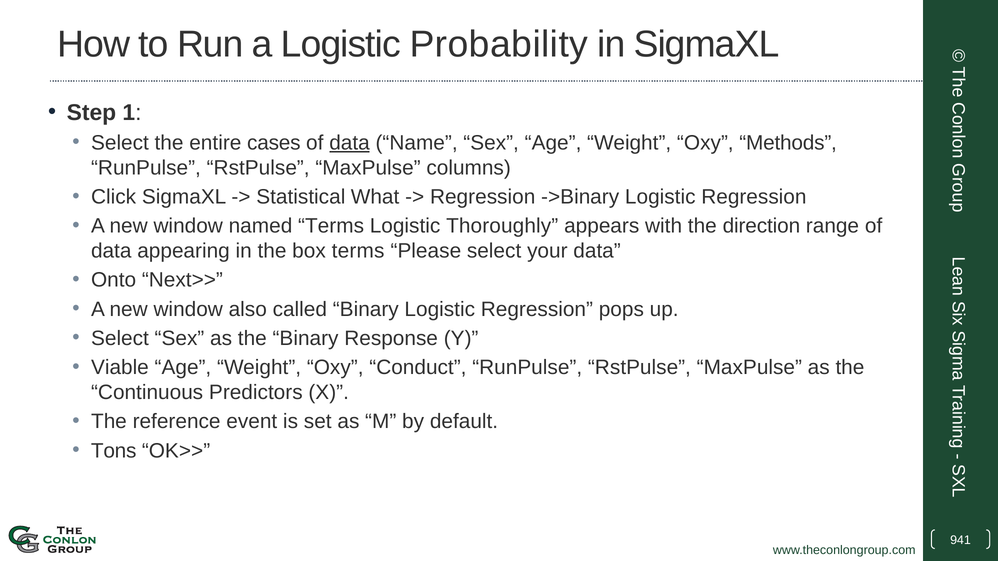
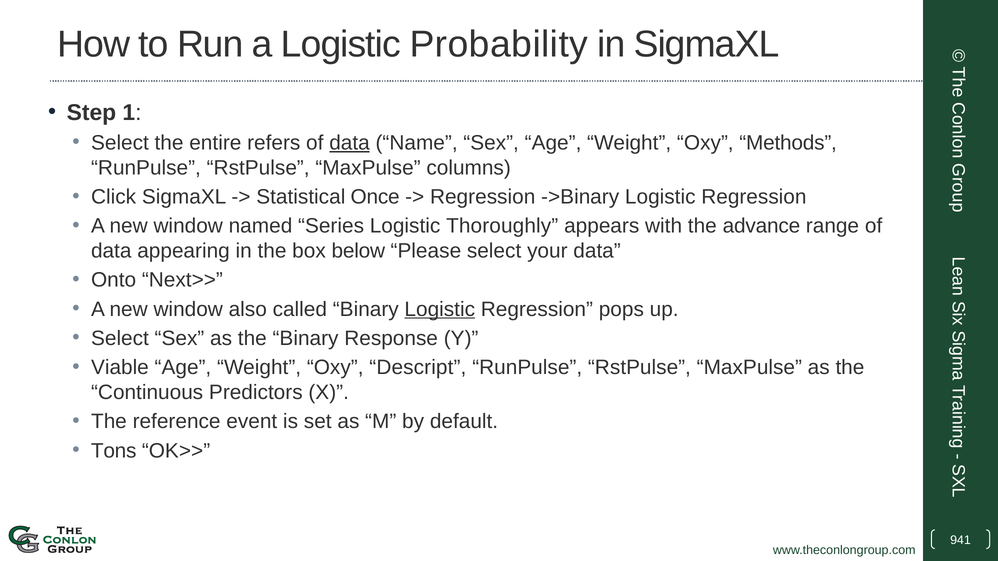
cases: cases -> refers (274, 143)
What: What -> Once (375, 197)
named Terms: Terms -> Series (331, 226)
direction: direction -> advance (761, 226)
box terms: terms -> below (358, 251)
Logistic underline: none -> present (440, 309)
Conduct: Conduct -> Descript (418, 368)
